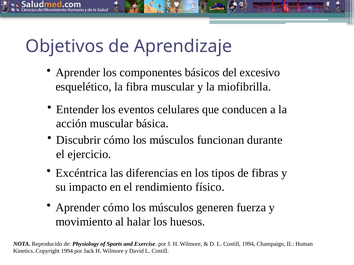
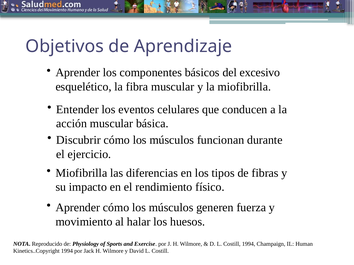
Excéntrica: Excéntrica -> Miofibrilla (81, 173)
